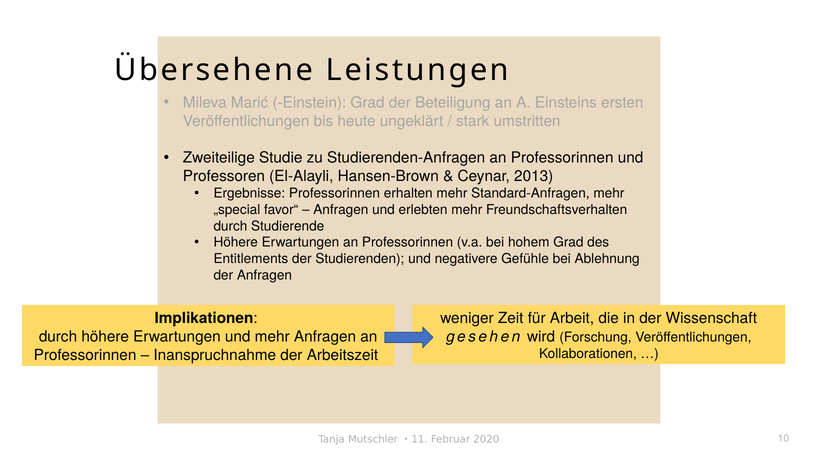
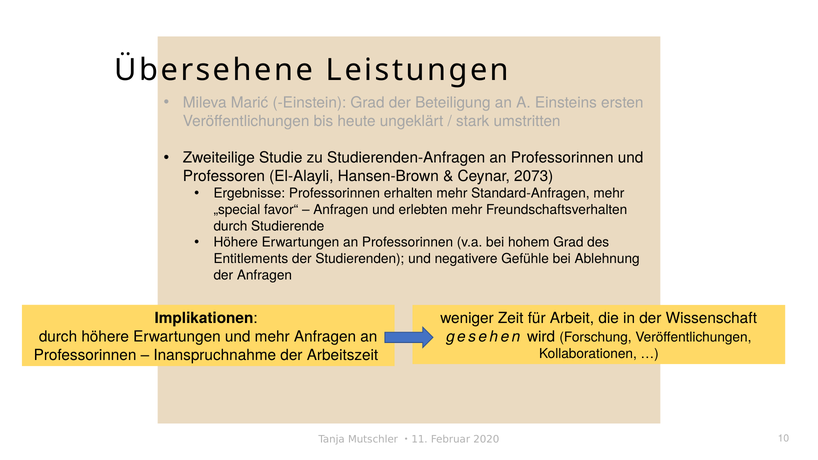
2013: 2013 -> 2073 (534, 176)
